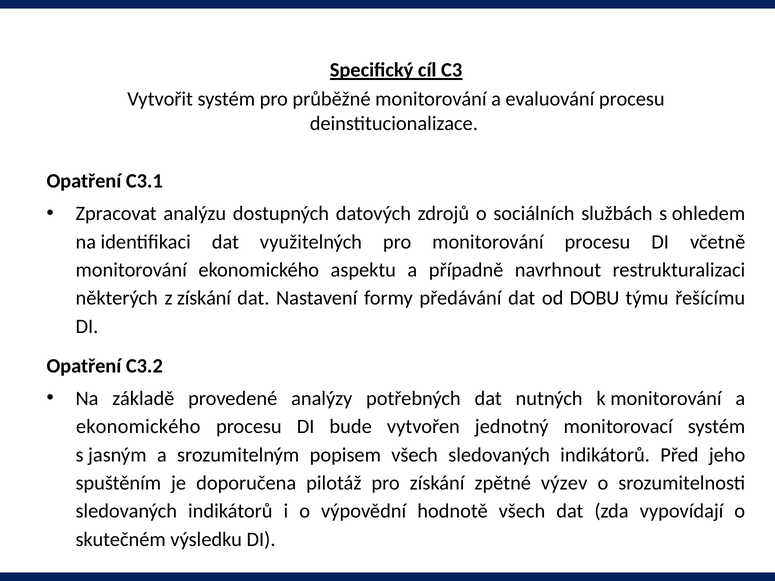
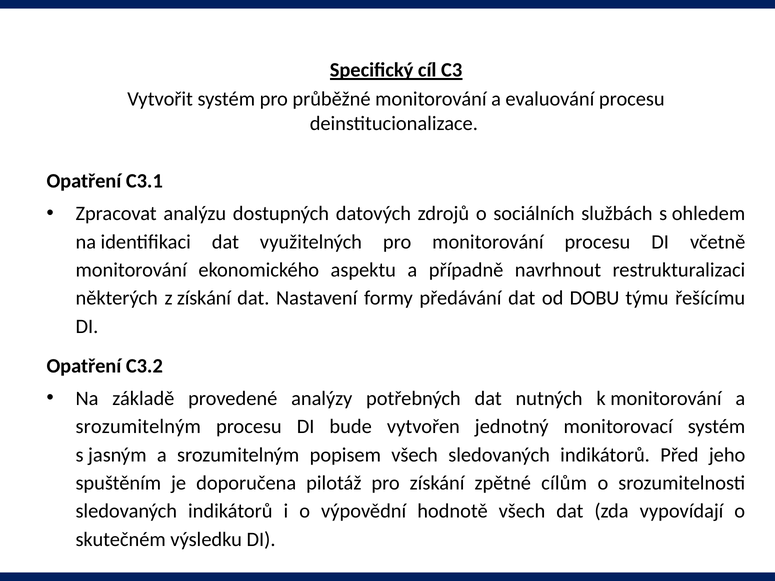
ekonomického: ekonomického -> srozumitelným (138, 427)
výzev: výzev -> cílům (564, 483)
